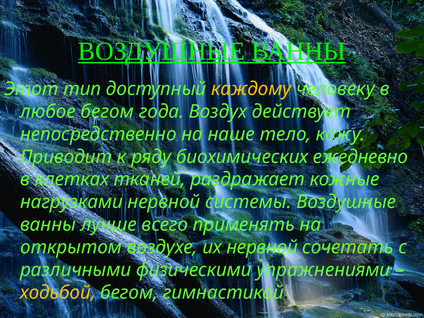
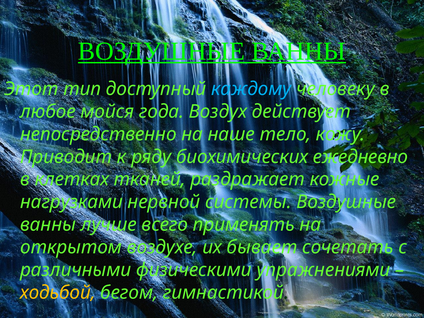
каждому colour: yellow -> light blue (251, 89)
любое бегом: бегом -> мойся (107, 112)
их нервной: нервной -> бывает (262, 247)
